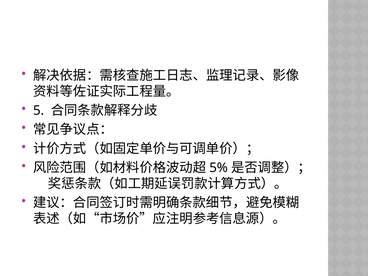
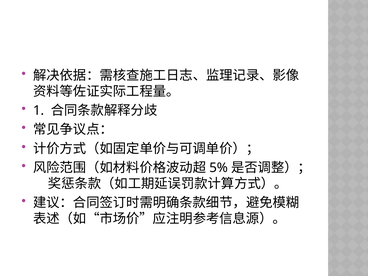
5: 5 -> 1 (39, 111)
